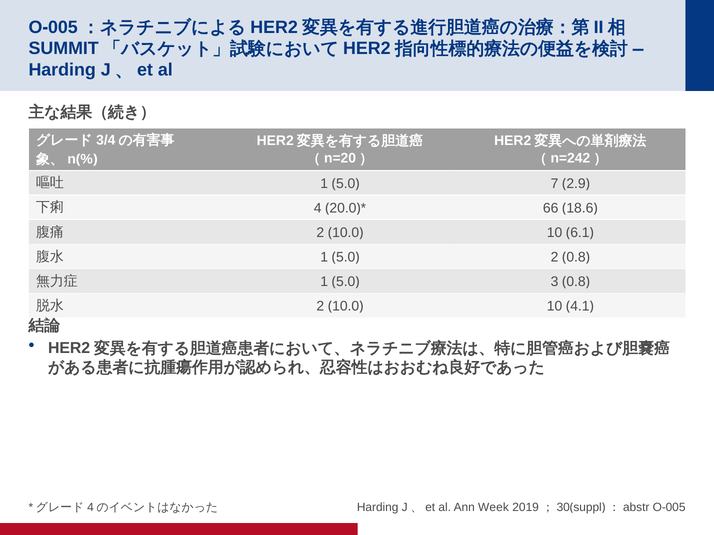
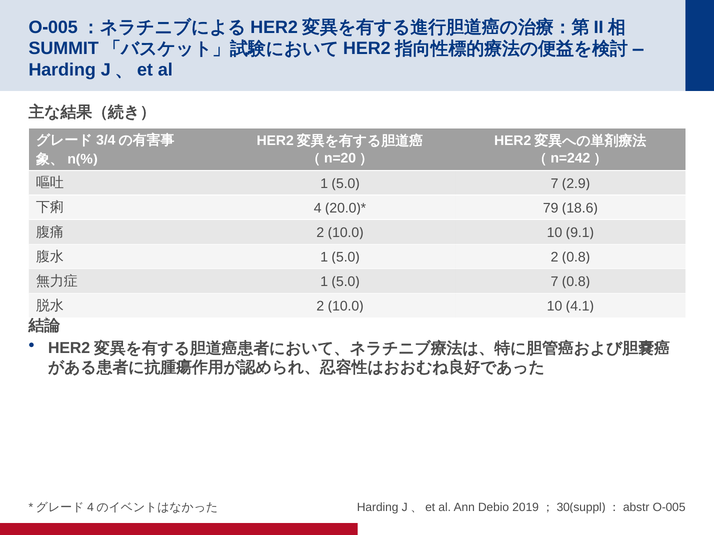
66: 66 -> 79 (551, 208)
6.1: 6.1 -> 9.1 (580, 233)
3: 3 -> 7 (555, 282)
Week: Week -> Debio (494, 508)
